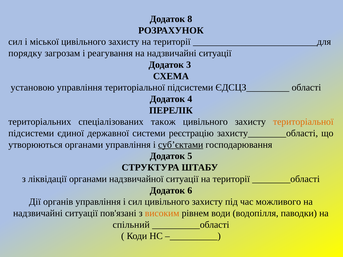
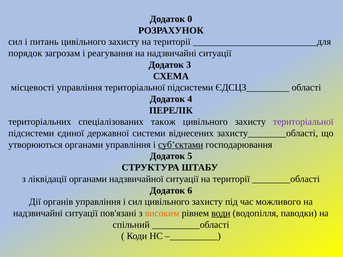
8: 8 -> 0 (190, 19)
міської: міської -> питань (44, 42)
порядку: порядку -> порядок (25, 53)
установою: установою -> місцевості (33, 88)
територіальної colour: orange -> purple (303, 122)
реєстрацію: реєстрацію -> віднесених (191, 133)
води underline: none -> present (221, 213)
